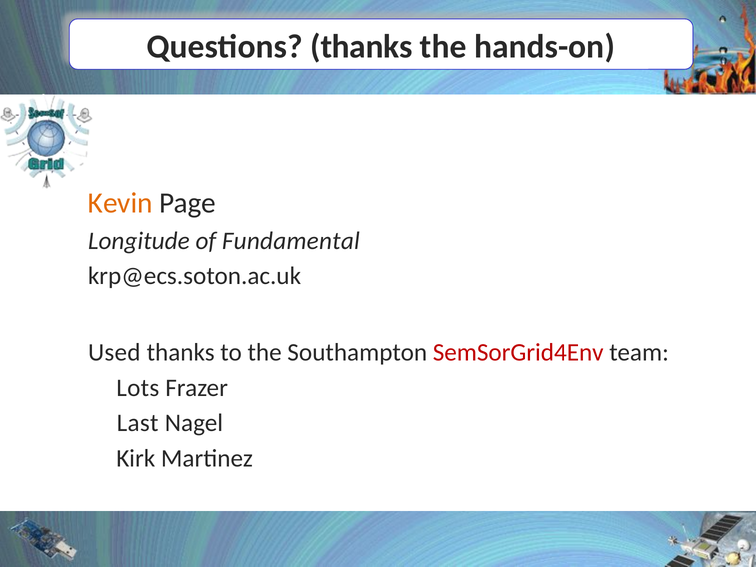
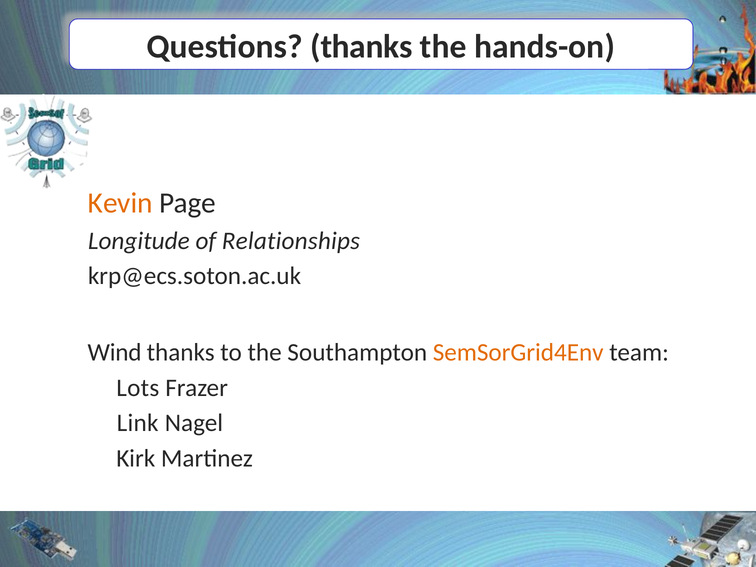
Fundamental: Fundamental -> Relationships (291, 241)
Used: Used -> Wind (115, 352)
SemSorGrid4Env colour: red -> orange (518, 352)
Last: Last -> Link (138, 423)
